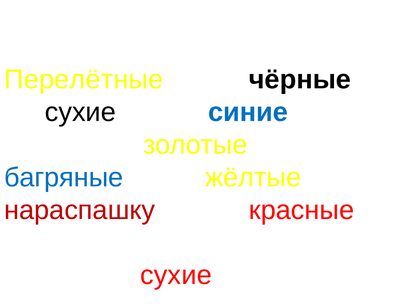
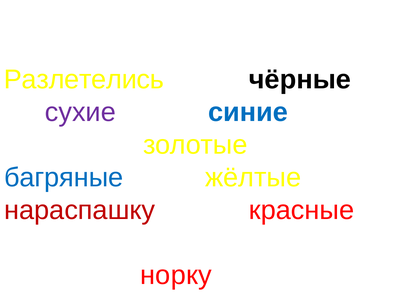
Перелётные: Перелётные -> Разлетелись (84, 79)
сухие colour: black -> purple (80, 112)
сухие: сухие -> норку (176, 275)
